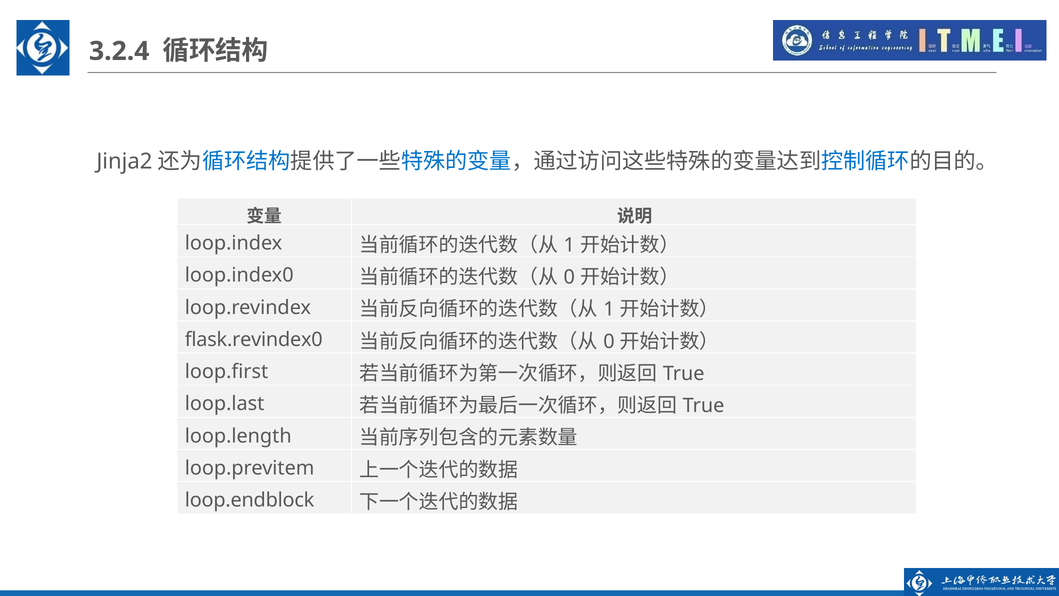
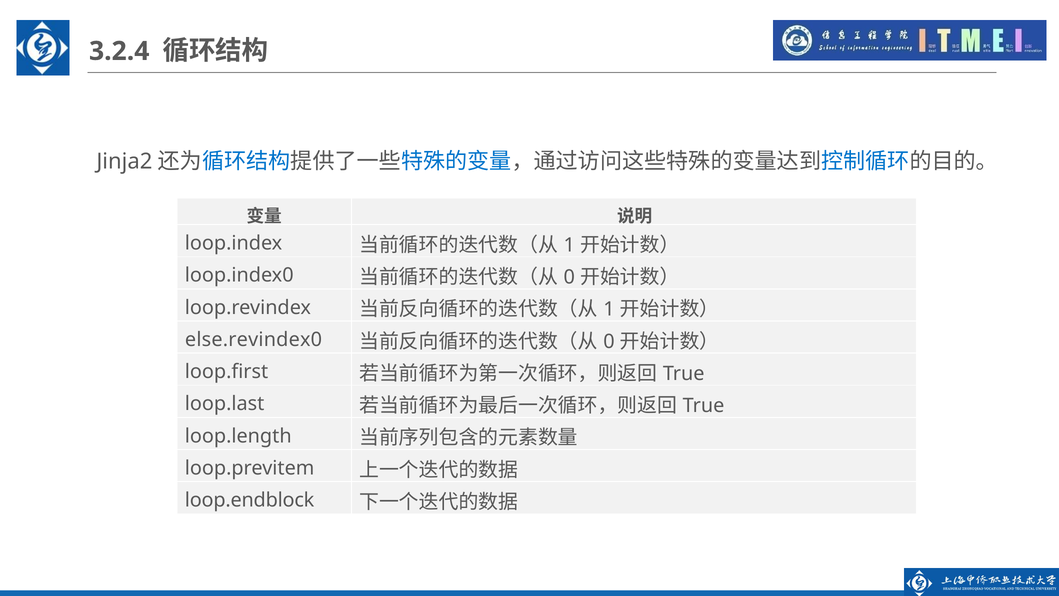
flask.revindex0: flask.revindex0 -> else.revindex0 (254, 340)
